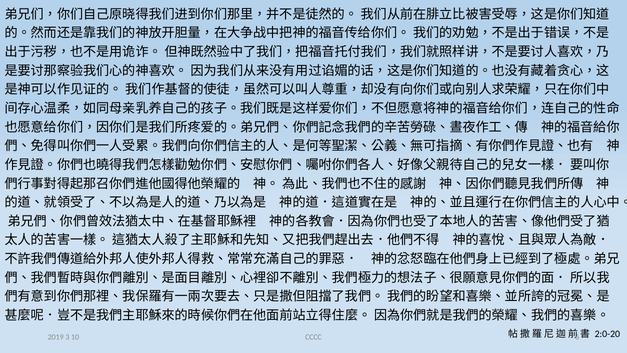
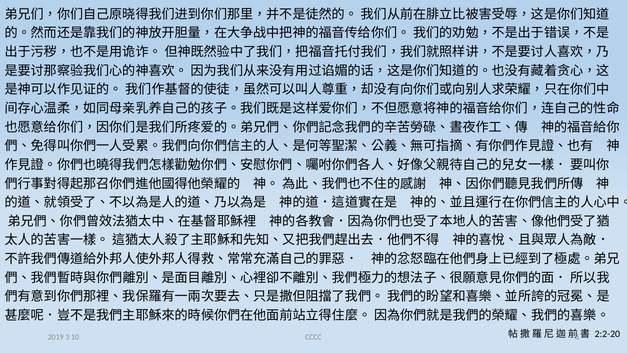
2:0-20: 2:0-20 -> 2:2-20 (607, 334)
